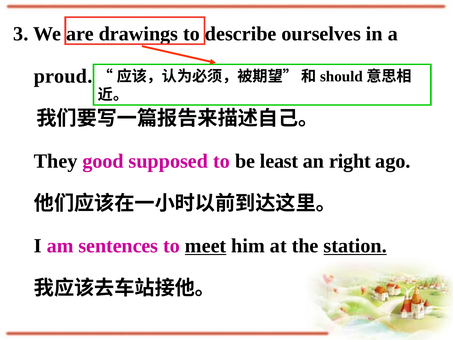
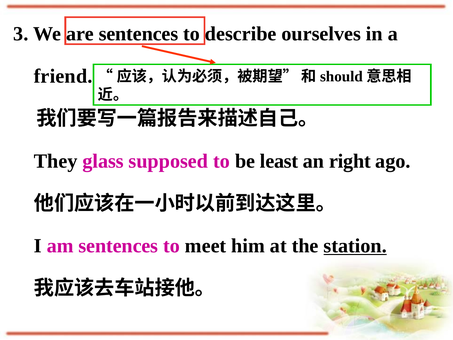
are drawings: drawings -> sentences (138, 34)
proud: proud -> friend (63, 76)
good: good -> glass (103, 161)
meet underline: present -> none (206, 246)
